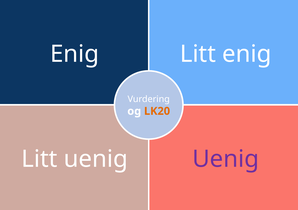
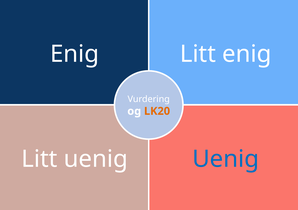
Uenig colour: purple -> blue (226, 159)
